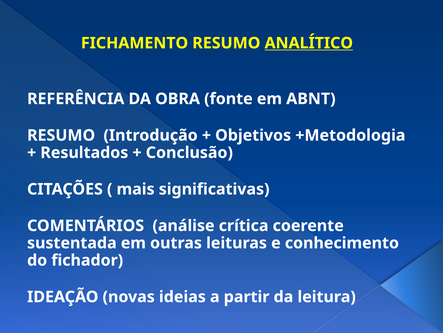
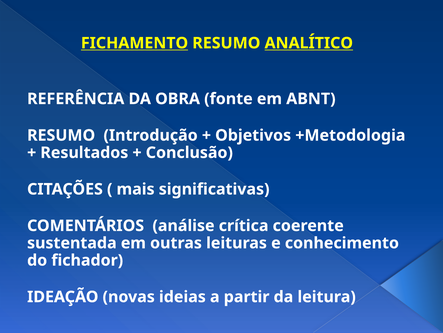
FICHAMENTO underline: none -> present (135, 43)
